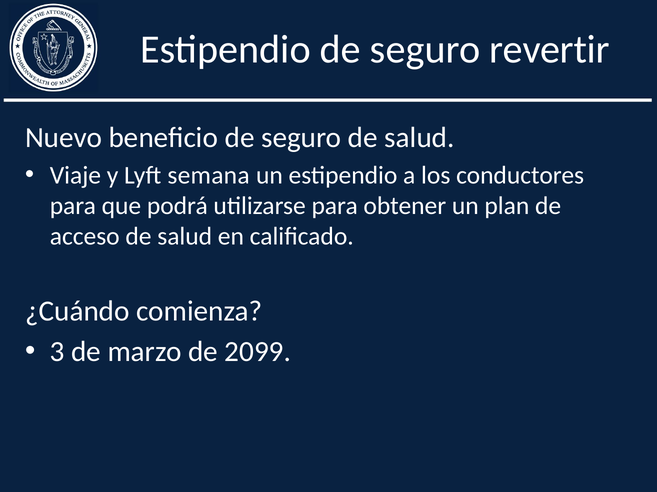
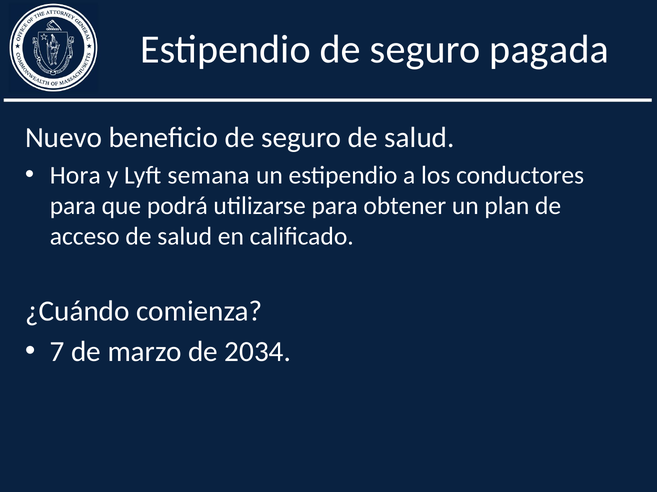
revertir: revertir -> pagada (549, 49)
Viaje: Viaje -> Hora (75, 176)
3: 3 -> 7 (57, 352)
2099: 2099 -> 2034 (258, 352)
